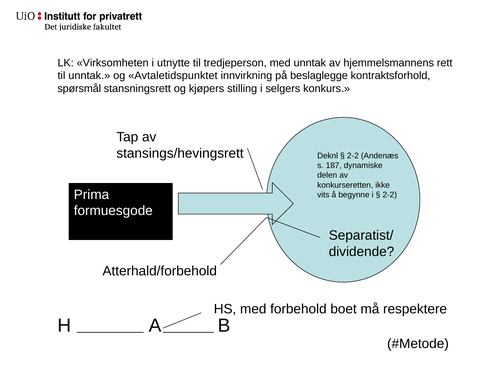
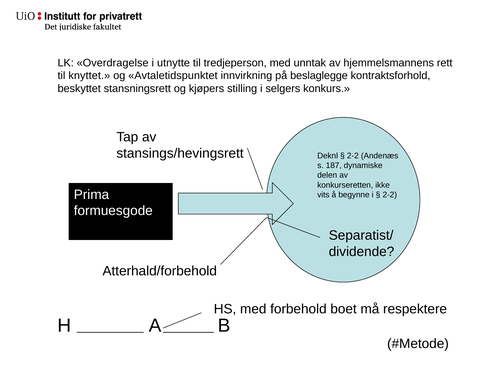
Virksomheten: Virksomheten -> Overdragelse (113, 63)
til unntak: unntak -> knyttet (89, 76)
spørsmål: spørsmål -> beskyttet (79, 89)
